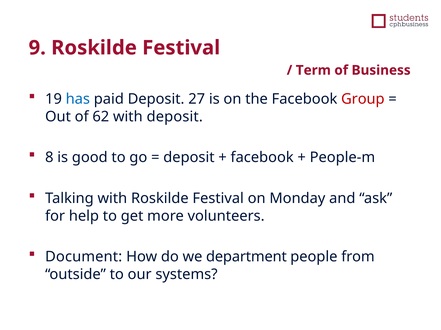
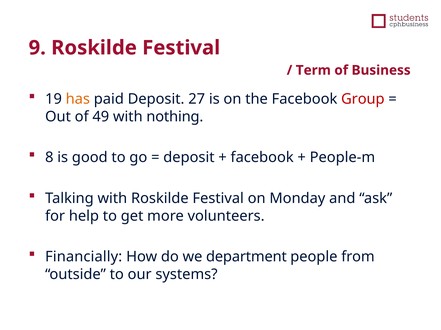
has colour: blue -> orange (78, 99)
62: 62 -> 49 (101, 117)
with deposit: deposit -> nothing (175, 117)
Document: Document -> Financially (84, 257)
